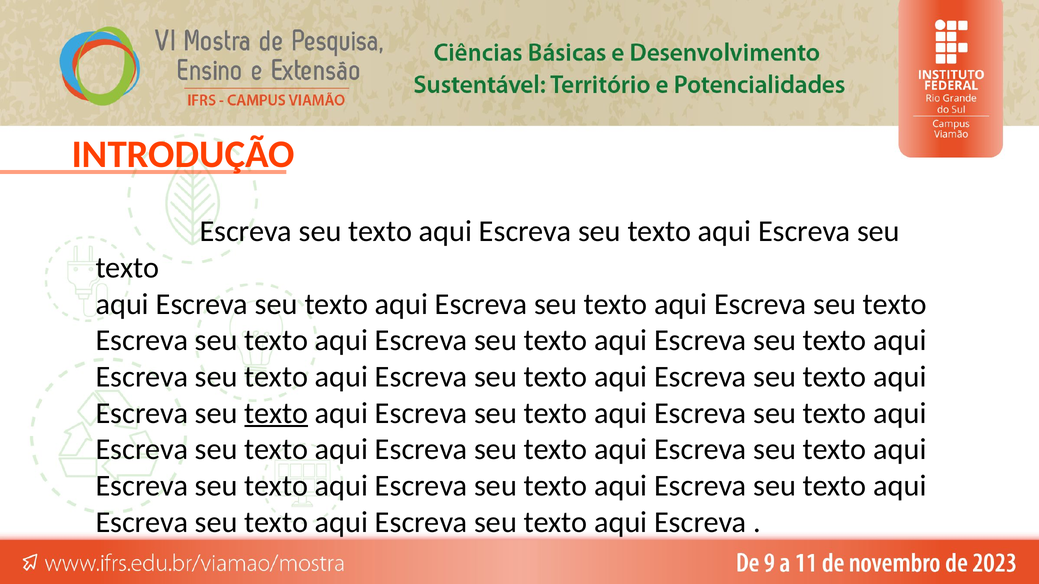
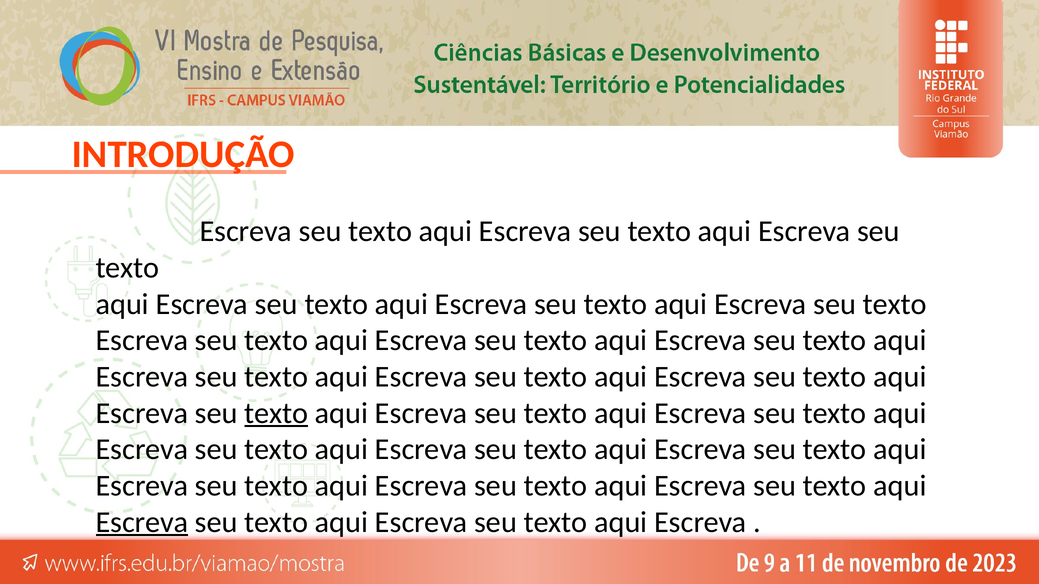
Escreva underline: none -> present (142, 522)
